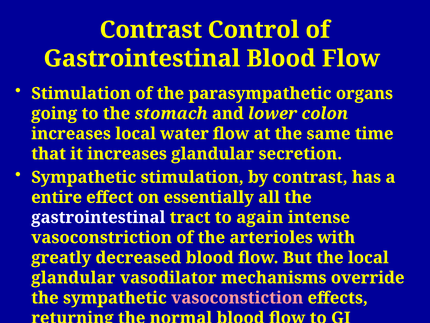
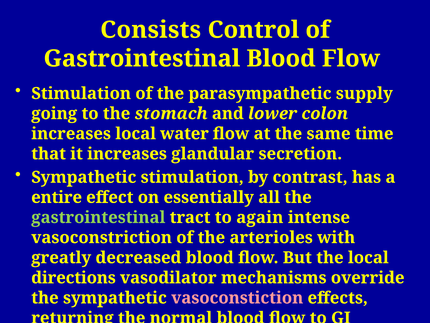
Contrast: Contrast -> Consists (151, 30)
organs: organs -> supply (364, 93)
gastrointestinal colour: white -> light green (98, 217)
glandular: glandular -> directions (74, 277)
